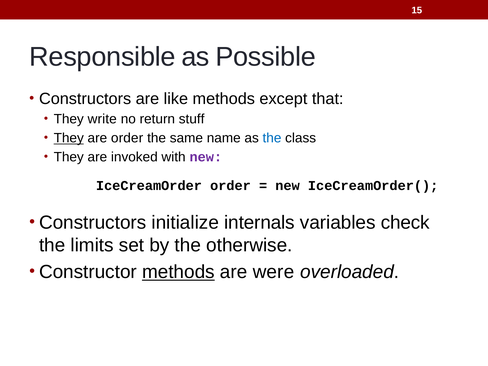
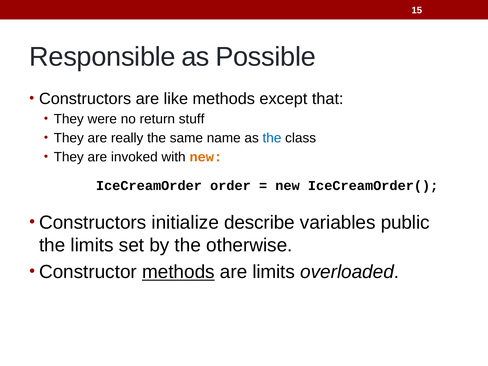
write: write -> were (102, 119)
They underline: present -> none (69, 138)
are order: order -> really (127, 138)
new colour: purple -> orange (206, 157)
internals: internals -> describe (260, 223)
check: check -> public (405, 223)
are were: were -> limits (274, 272)
